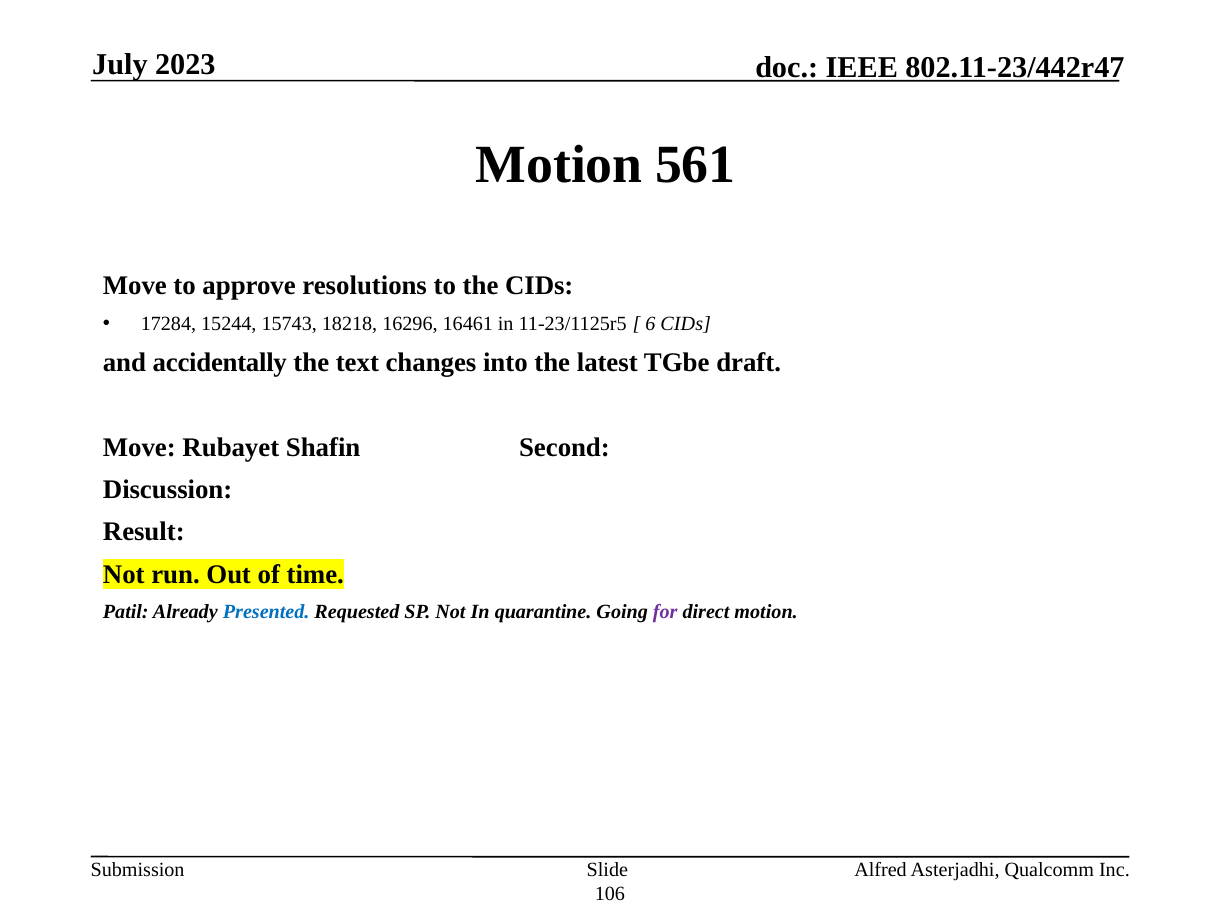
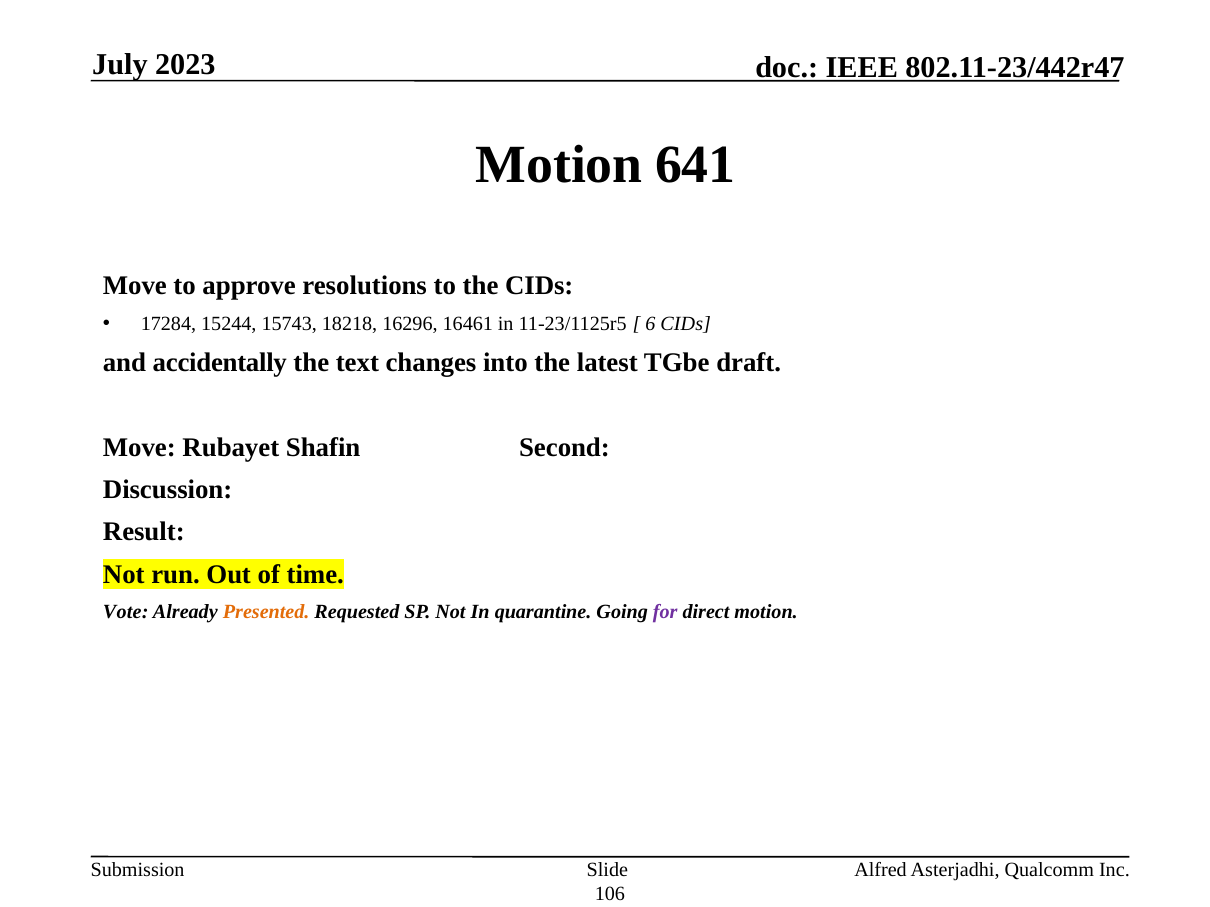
561: 561 -> 641 (695, 165)
Patil: Patil -> Vote (126, 612)
Presented colour: blue -> orange (266, 612)
